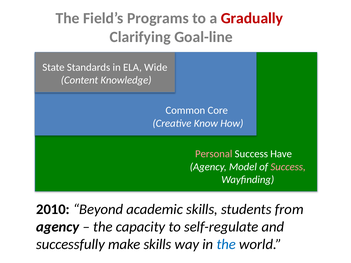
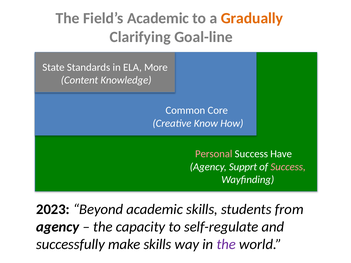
Field’s Programs: Programs -> Academic (158, 18)
Gradually colour: red -> orange (252, 18)
Wide: Wide -> More (156, 67)
Model: Model -> Supprt (243, 167)
2010: 2010 -> 2023 (53, 209)
the colour: blue -> purple (226, 244)
